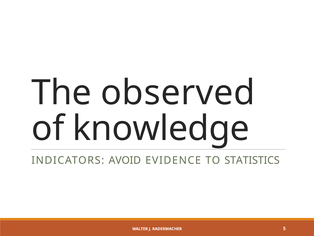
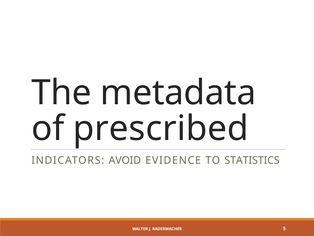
observed: observed -> metadata (178, 93)
knowledge: knowledge -> prescribed (161, 128)
